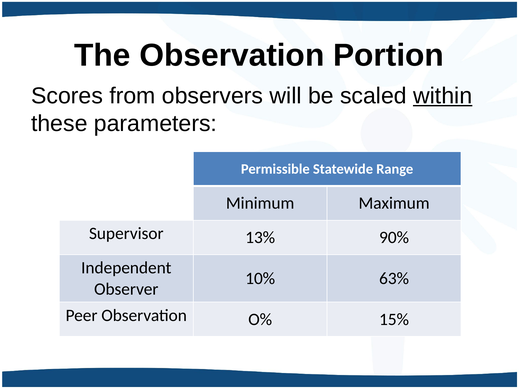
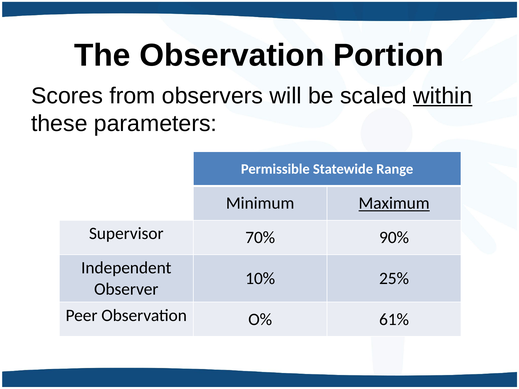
Maximum underline: none -> present (394, 203)
13%: 13% -> 70% (260, 238)
63%: 63% -> 25% (394, 279)
15%: 15% -> 61% (394, 320)
